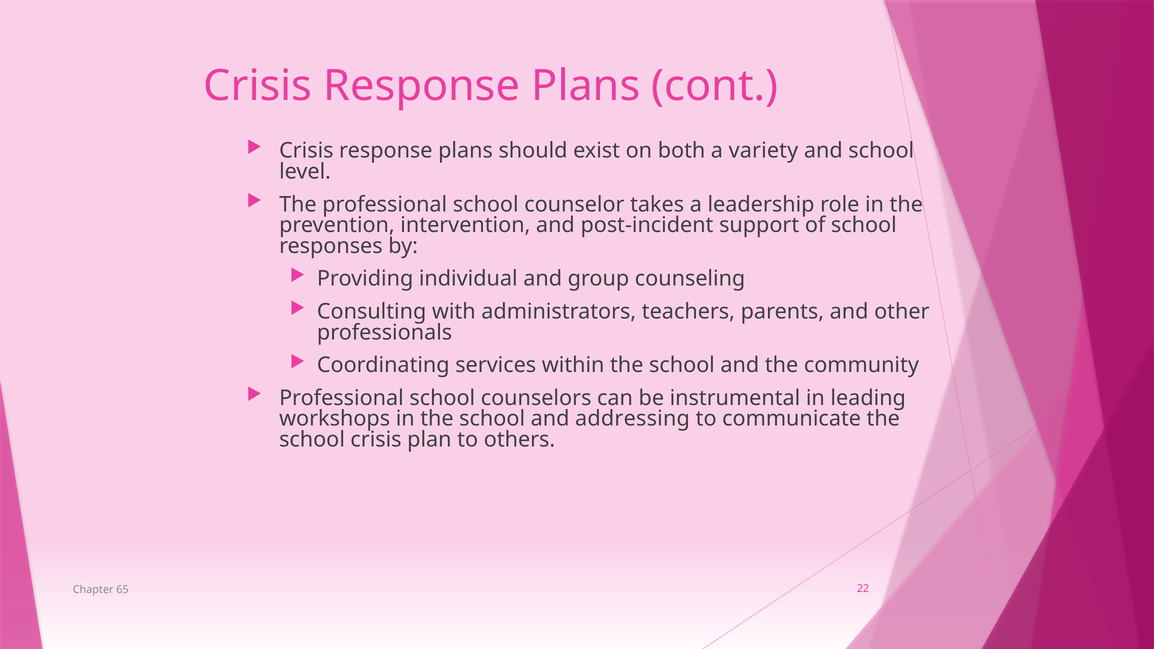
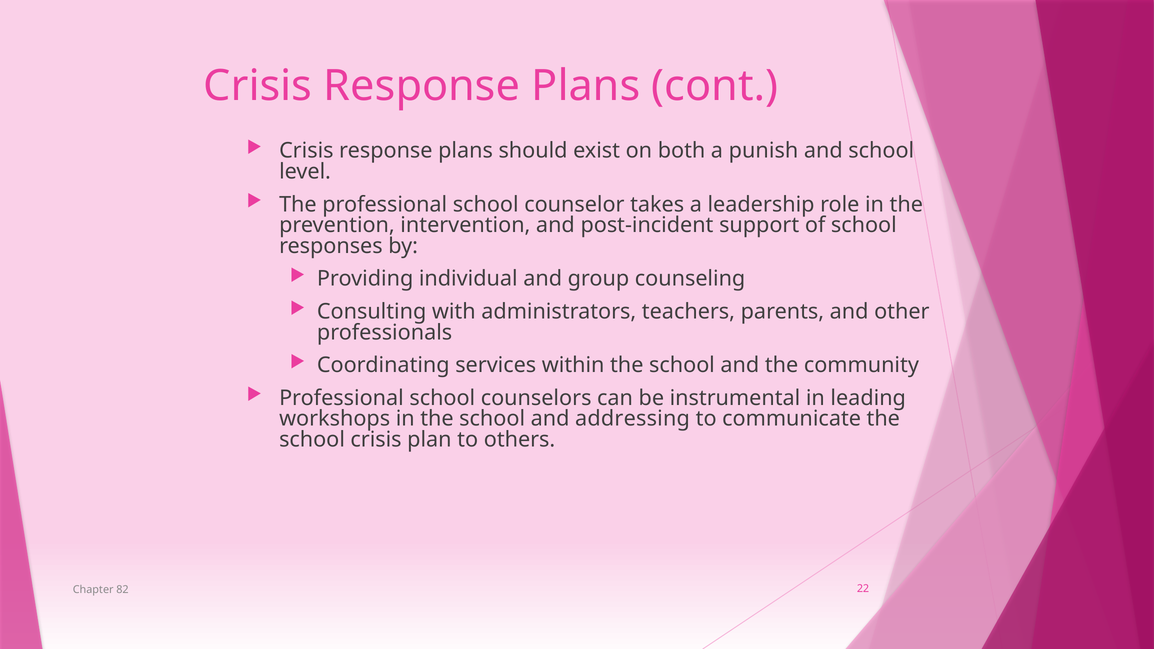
variety: variety -> punish (764, 151)
65: 65 -> 82 (122, 590)
